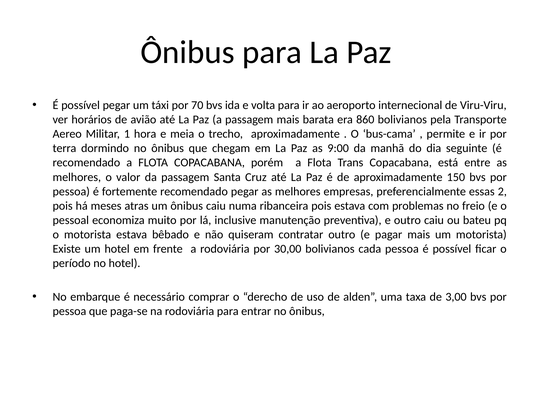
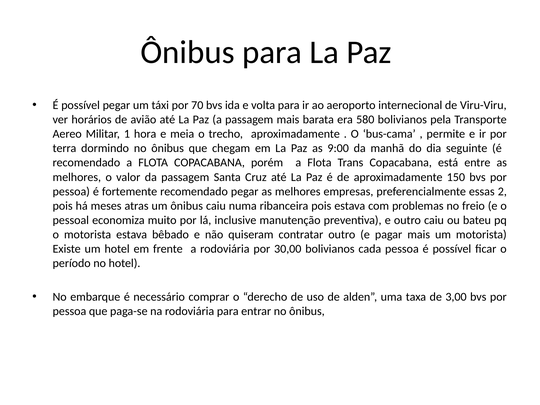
860: 860 -> 580 (365, 120)
